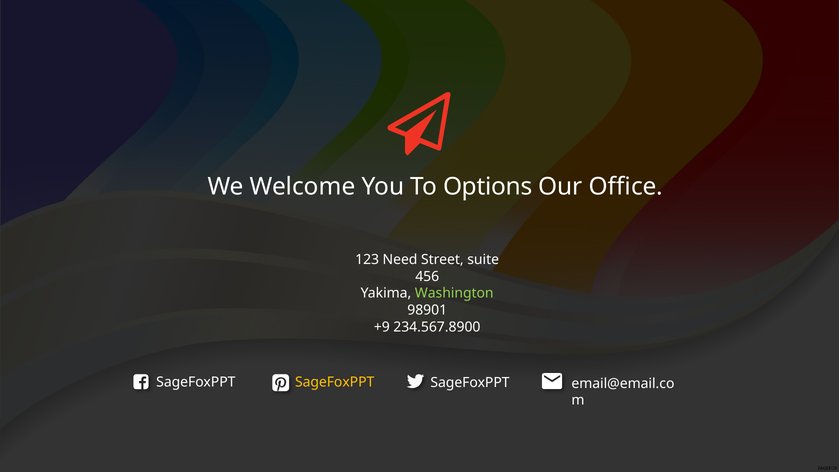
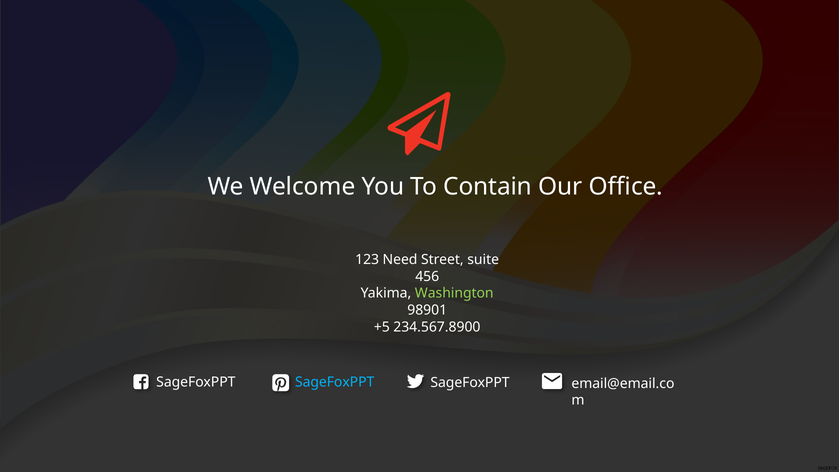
Options: Options -> Contain (488, 186)
+9: +9 -> +5 (382, 327)
SageFoxPPT colour: yellow -> light blue (335, 382)
